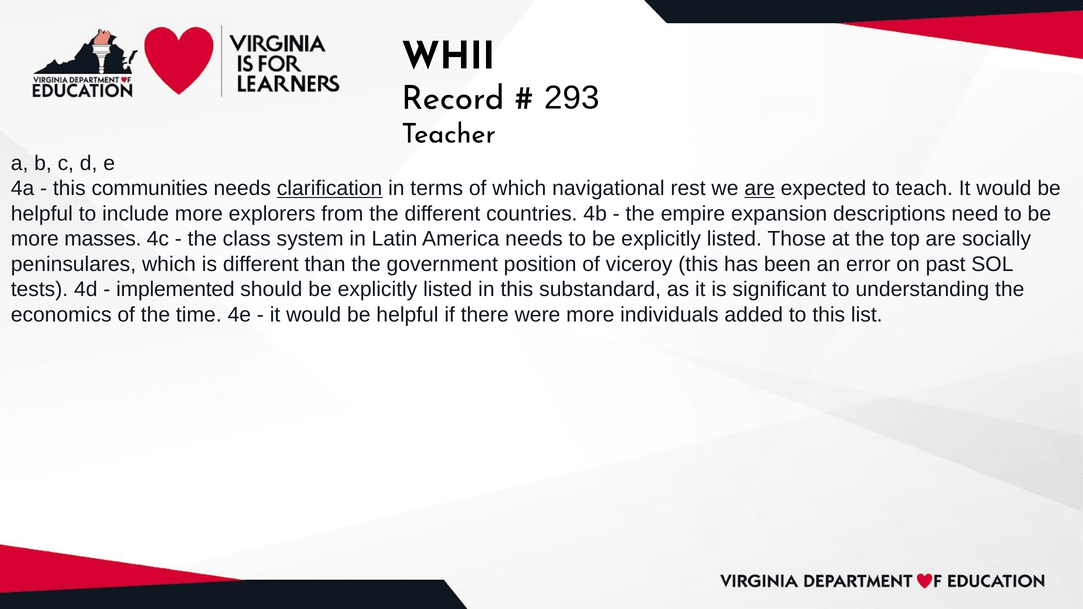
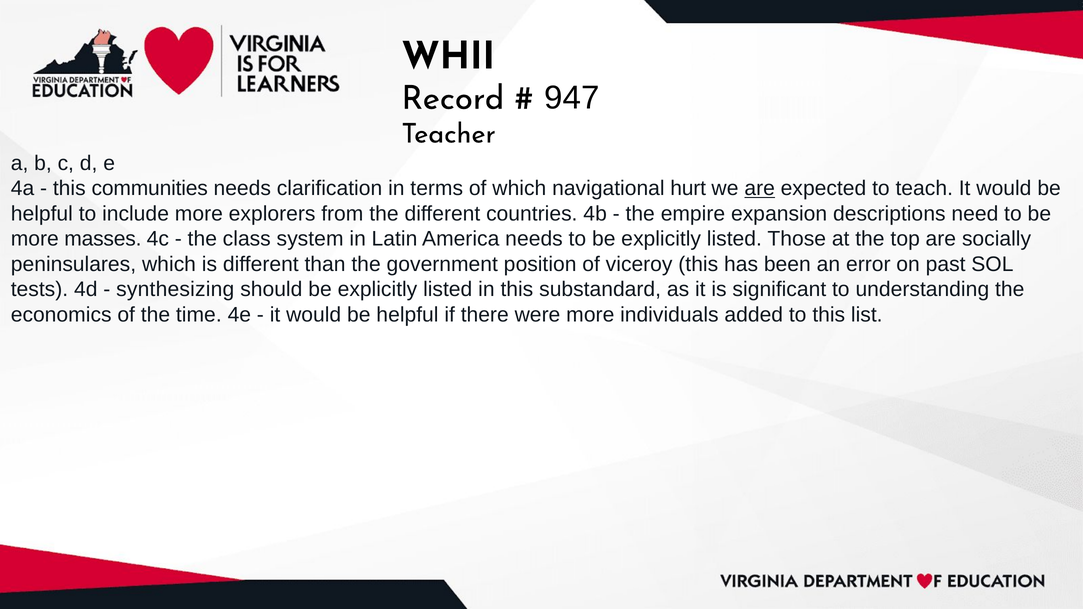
293: 293 -> 947 (572, 98)
clarification underline: present -> none (330, 188)
rest: rest -> hurt (688, 188)
implemented: implemented -> synthesizing (175, 290)
